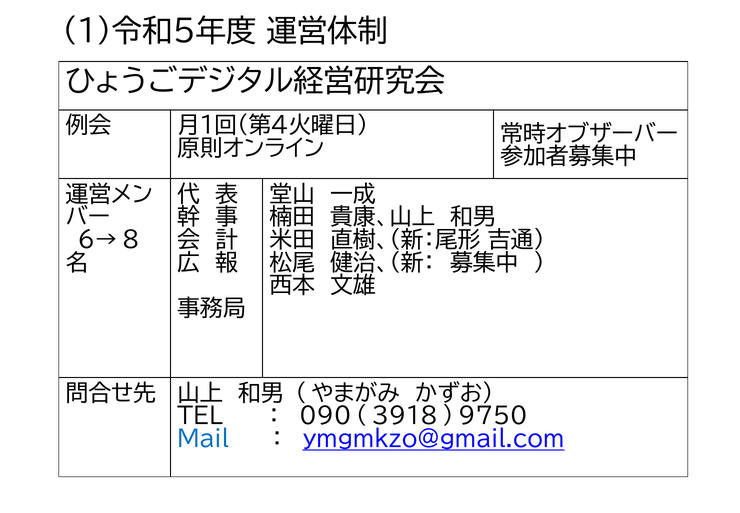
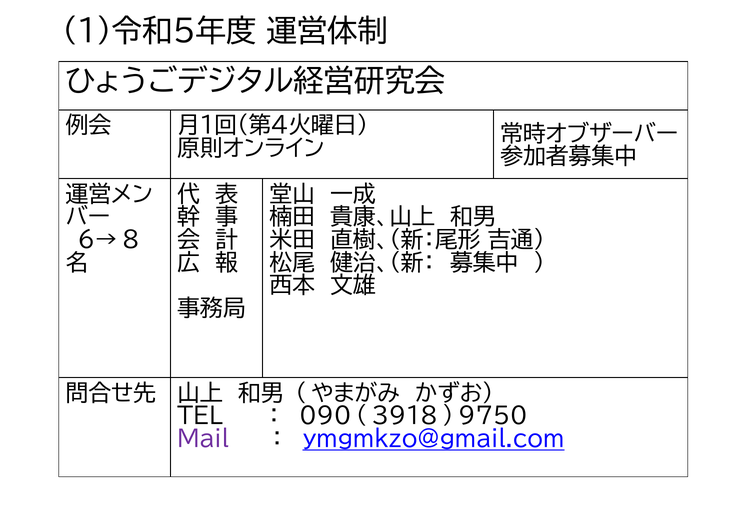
Mail colour: blue -> purple (203, 439)
